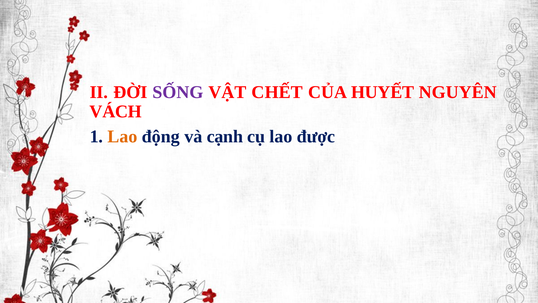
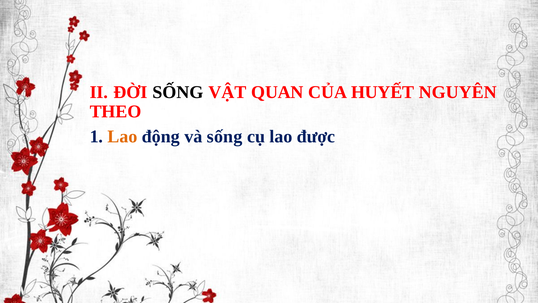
SỐNG colour: purple -> black (178, 92)
CHẾT: CHẾT -> QUAN (277, 92)
VÁCH: VÁCH -> THEO (116, 112)
và cạnh: cạnh -> sống (225, 137)
